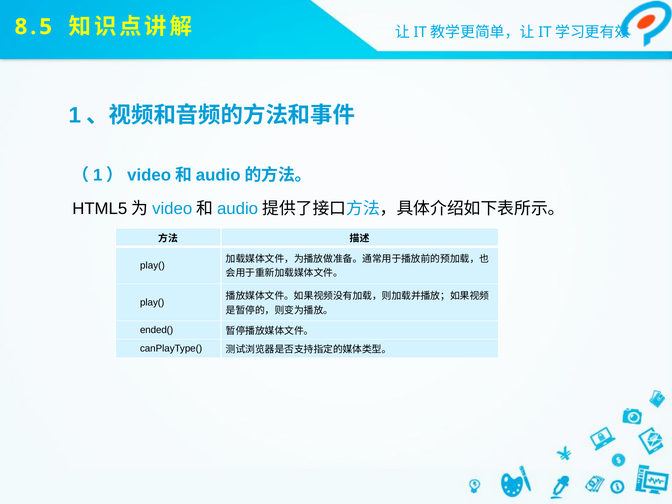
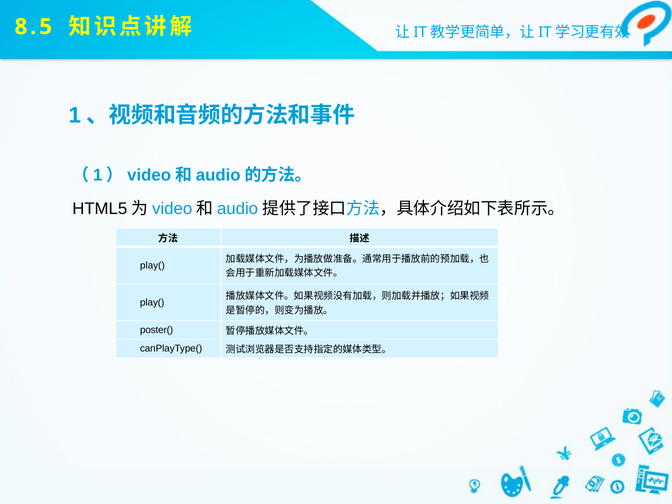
ended(: ended( -> poster( (157, 330)
